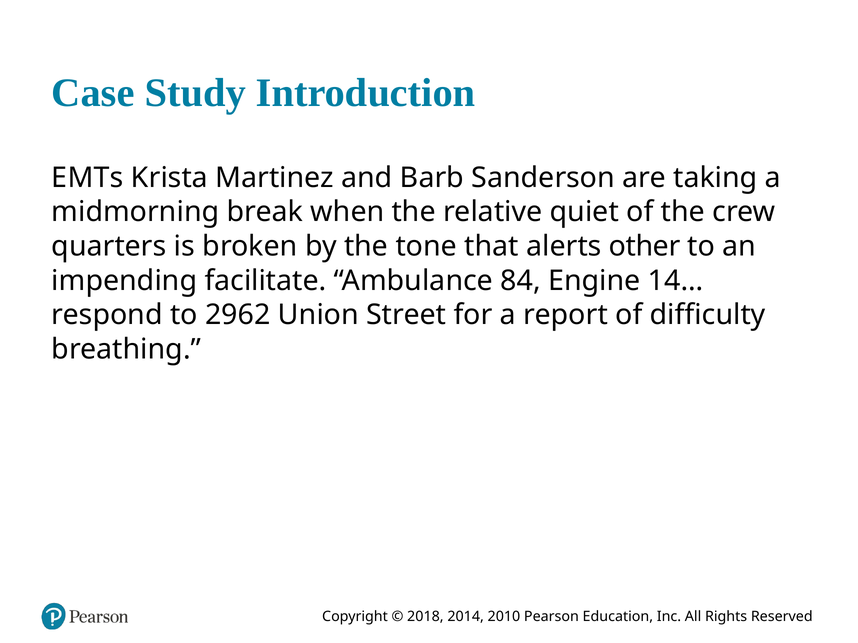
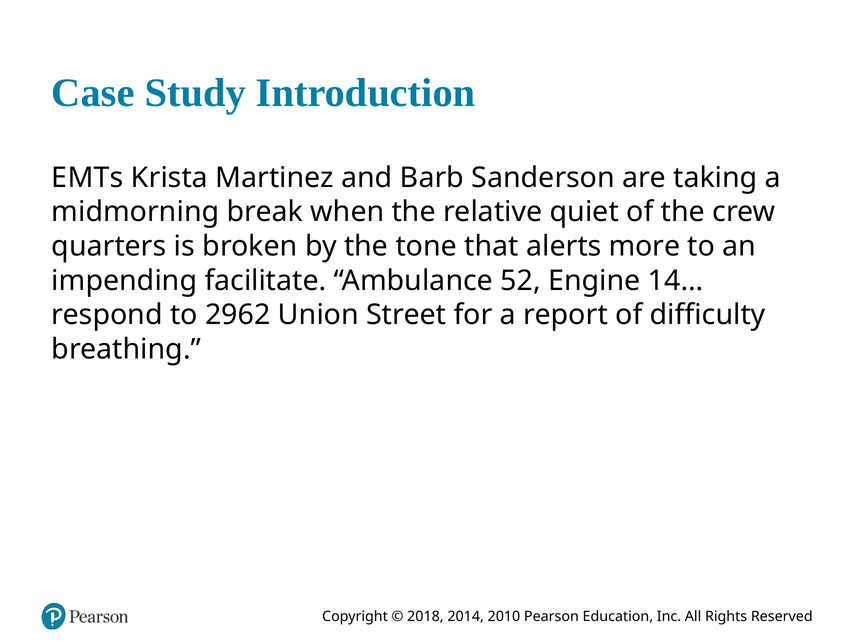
other: other -> more (645, 247)
84: 84 -> 52 (521, 281)
